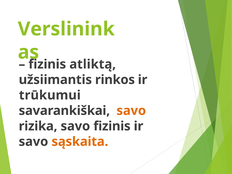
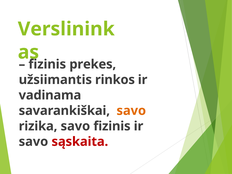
atliktą: atliktą -> prekes (93, 64)
trūkumui: trūkumui -> vadinama (50, 95)
sąskaita colour: orange -> red (80, 142)
